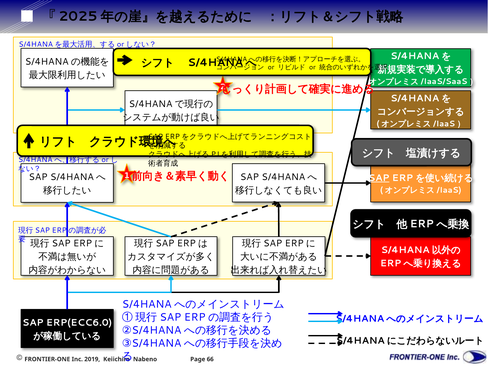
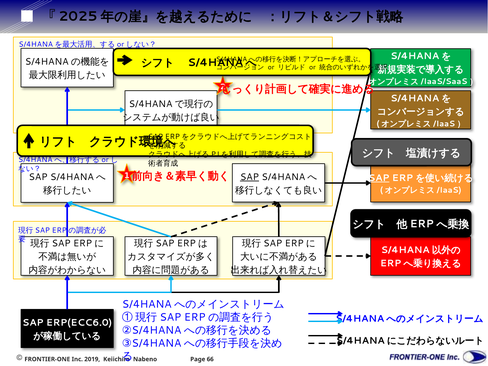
SAP underline: none -> present (249, 177)
